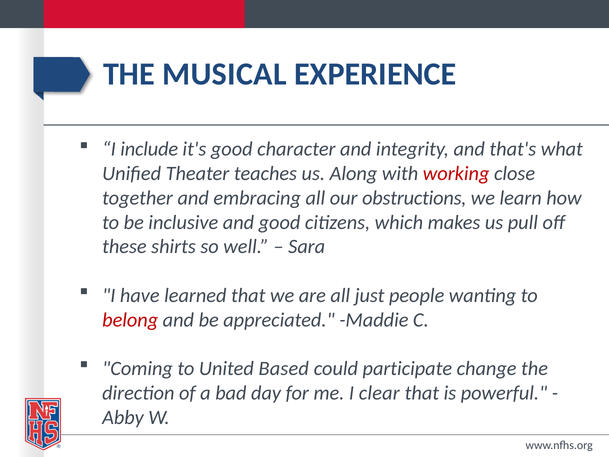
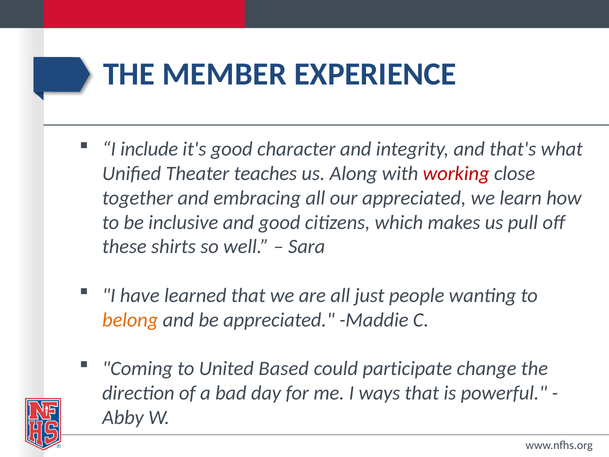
MUSICAL: MUSICAL -> MEMBER (224, 74)
our obstructions: obstructions -> appreciated (414, 198)
belong colour: red -> orange (130, 320)
clear: clear -> ways (379, 393)
